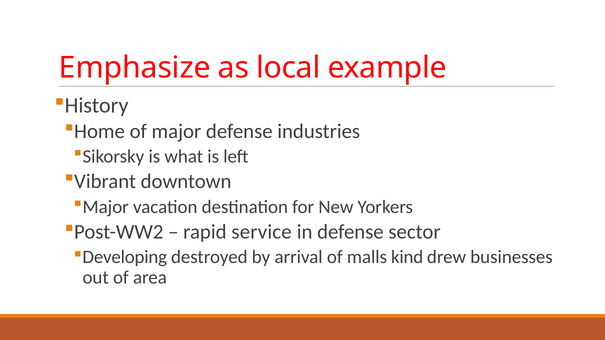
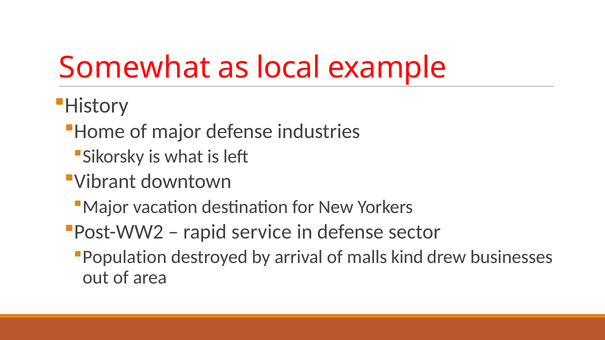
Emphasize: Emphasize -> Somewhat (135, 68)
Developing: Developing -> Population (125, 257)
